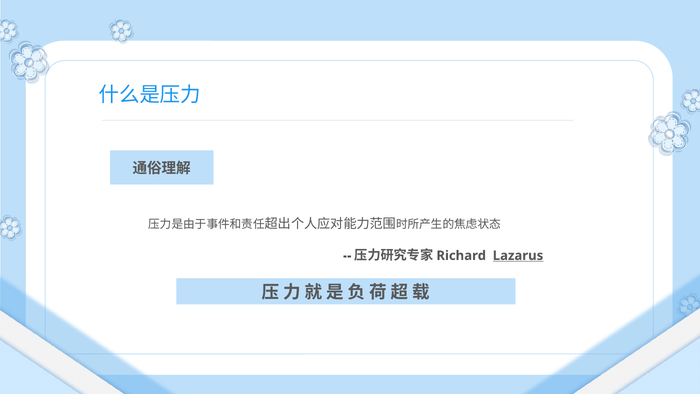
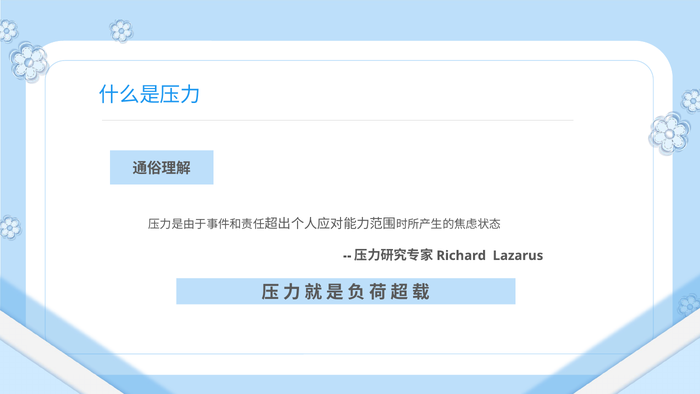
Lazarus underline: present -> none (518, 256)
